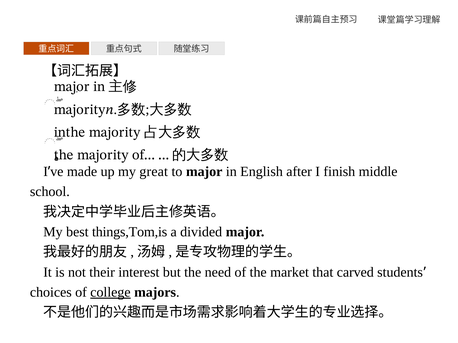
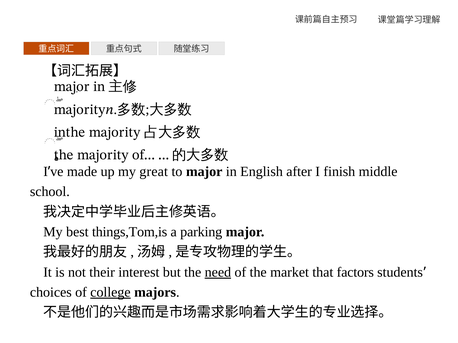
divided: divided -> parking (201, 232)
need underline: none -> present (218, 273)
carved: carved -> factors (355, 273)
